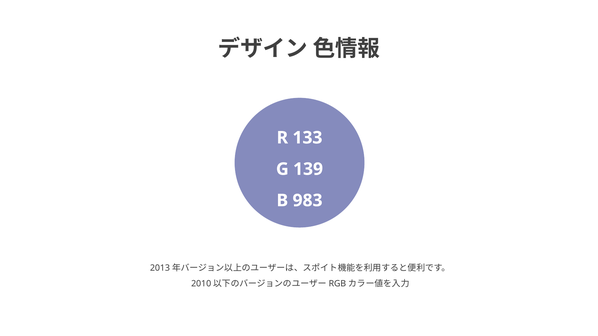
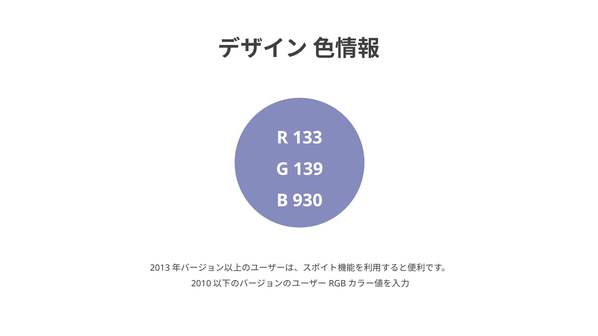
983: 983 -> 930 (308, 201)
